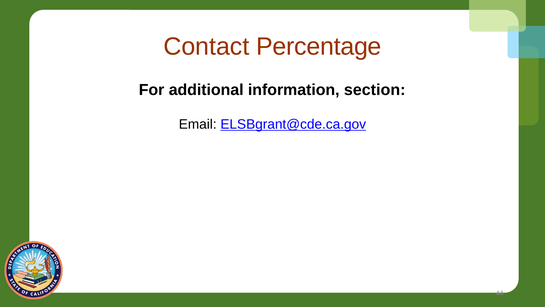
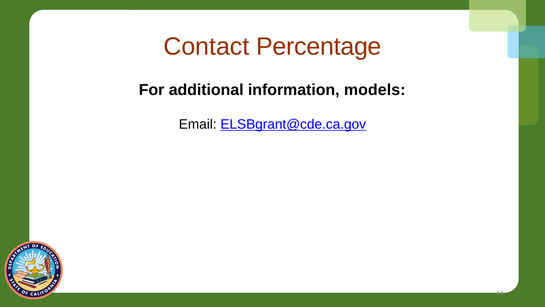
section: section -> models (375, 90)
